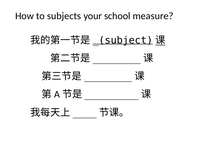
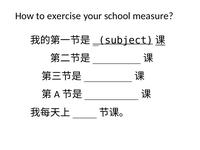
subjects: subjects -> exercise (64, 16)
